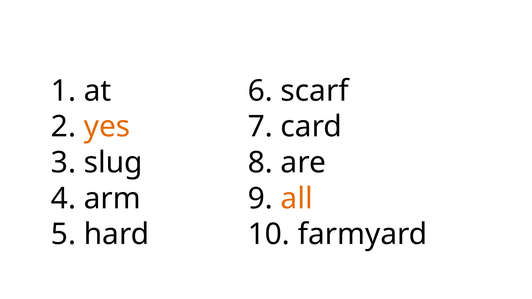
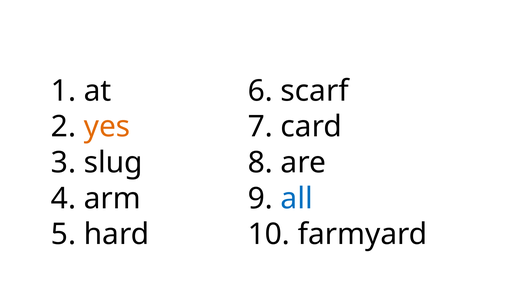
all colour: orange -> blue (297, 199)
